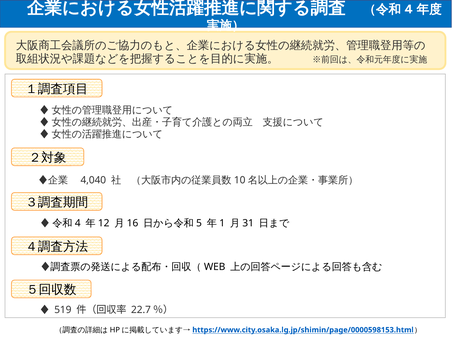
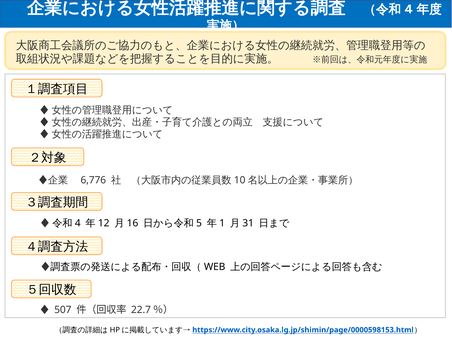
4,040: 4,040 -> 6,776 (93, 180)
519: 519 -> 507 (63, 310)
